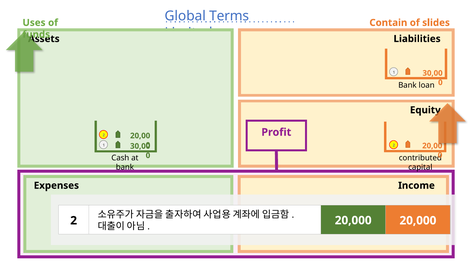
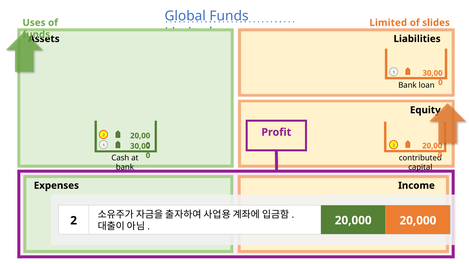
Global Terms: Terms -> Funds (229, 16)
Contain: Contain -> Limited (388, 23)
